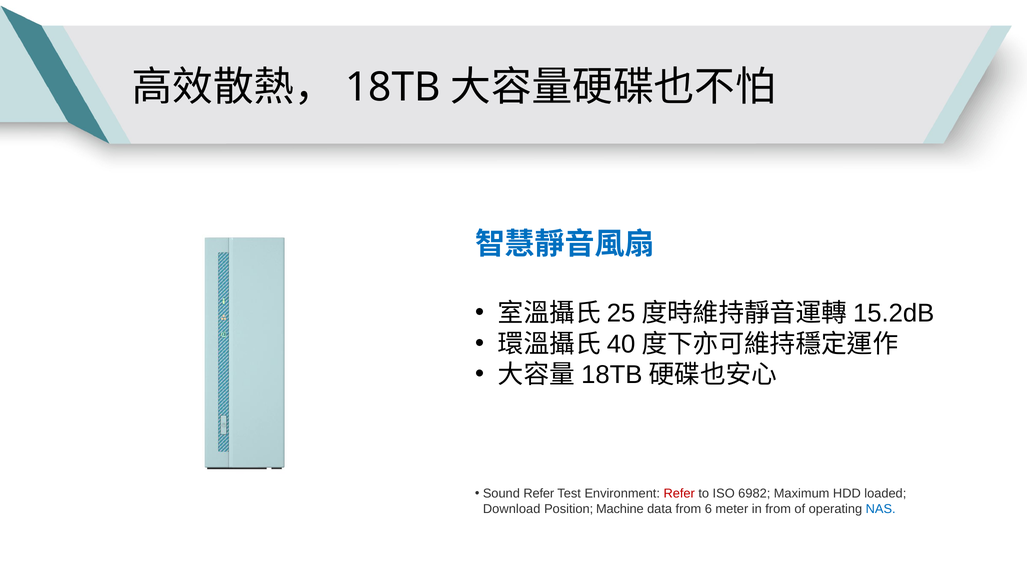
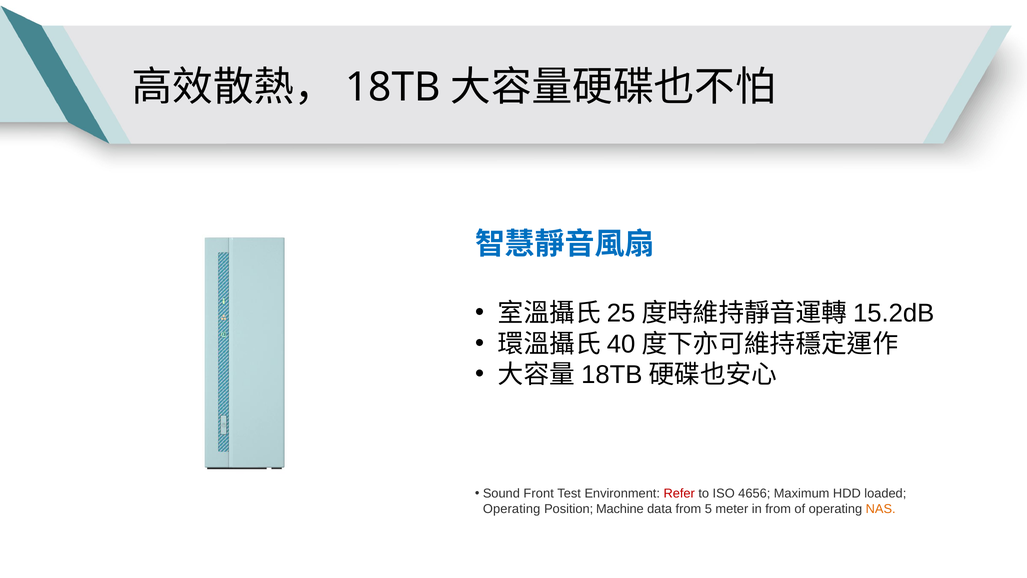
Sound Refer: Refer -> Front (539, 493)
6982: 6982 -> 4656 (754, 493)
Download: Download -> Operating (512, 509)
6: 6 -> 5 (708, 509)
NAS colour: blue -> orange (881, 509)
